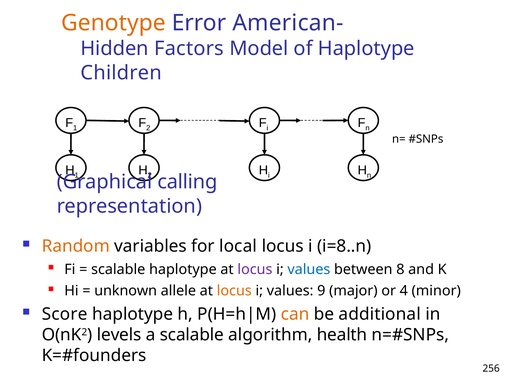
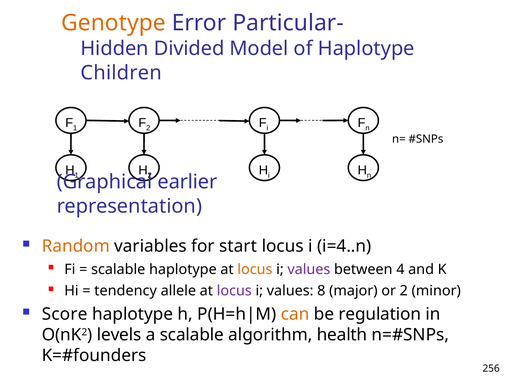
American-: American- -> Particular- (288, 23)
Factors: Factors -> Divided (189, 49)
calling: calling -> earlier (187, 182)
local: local -> start (238, 246)
i=8..n: i=8..n -> i=4..n (344, 246)
locus colour: purple -> orange (255, 269)
values colour: blue -> purple (309, 269)
8: 8 -> 4 (400, 269)
unknown: unknown -> tendency (126, 291)
locus colour: orange -> purple (234, 291)
9: 9 -> 8 (321, 291)
or 4: 4 -> 2 (404, 291)
additional: additional -> regulation (380, 314)
